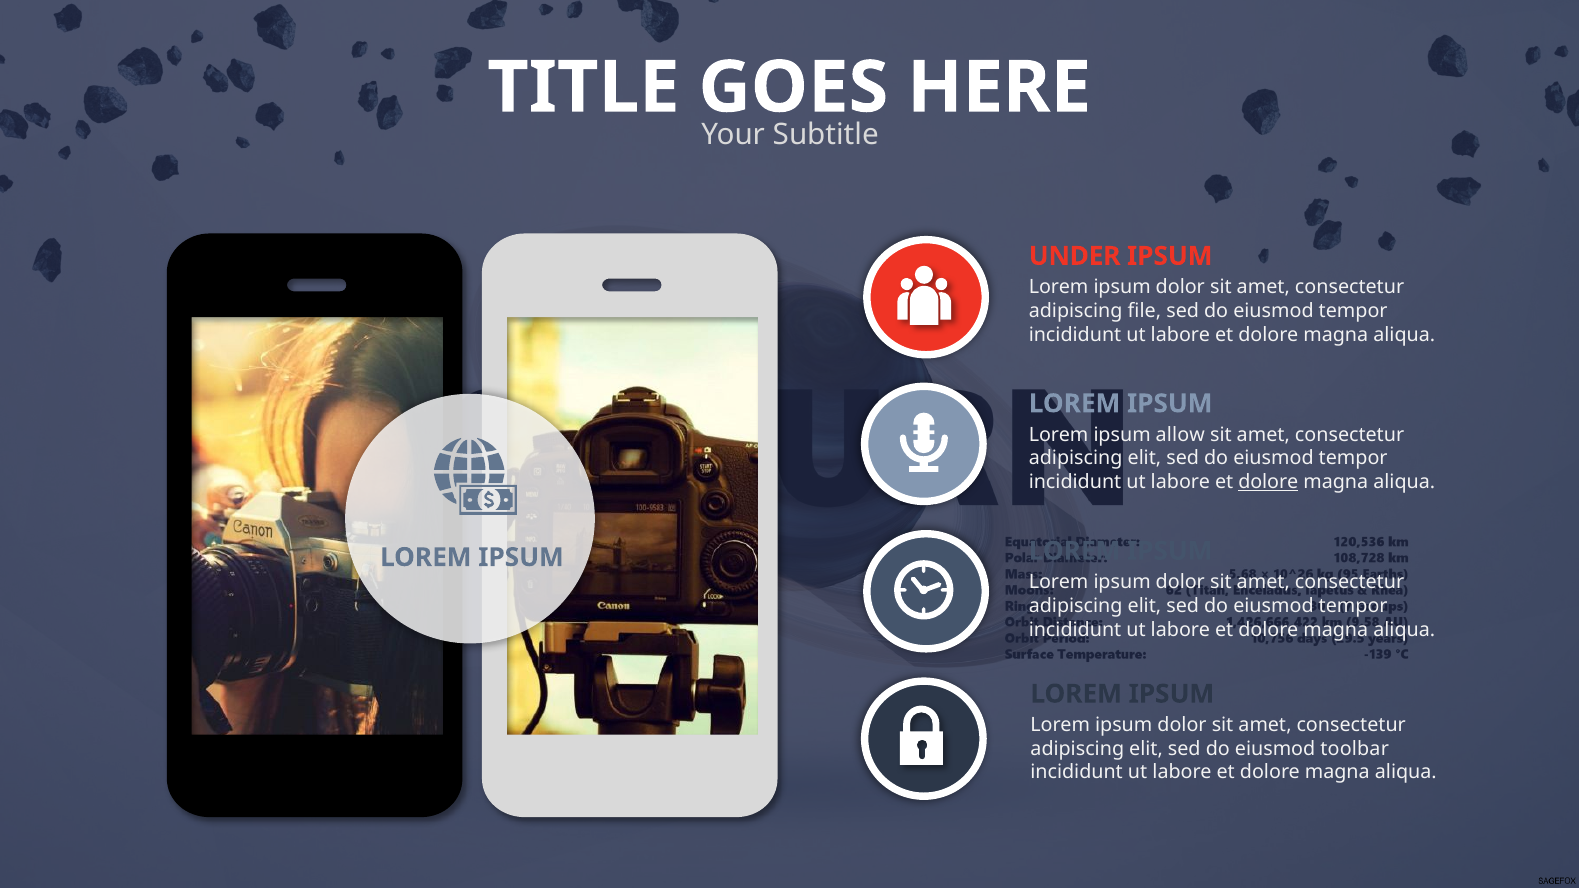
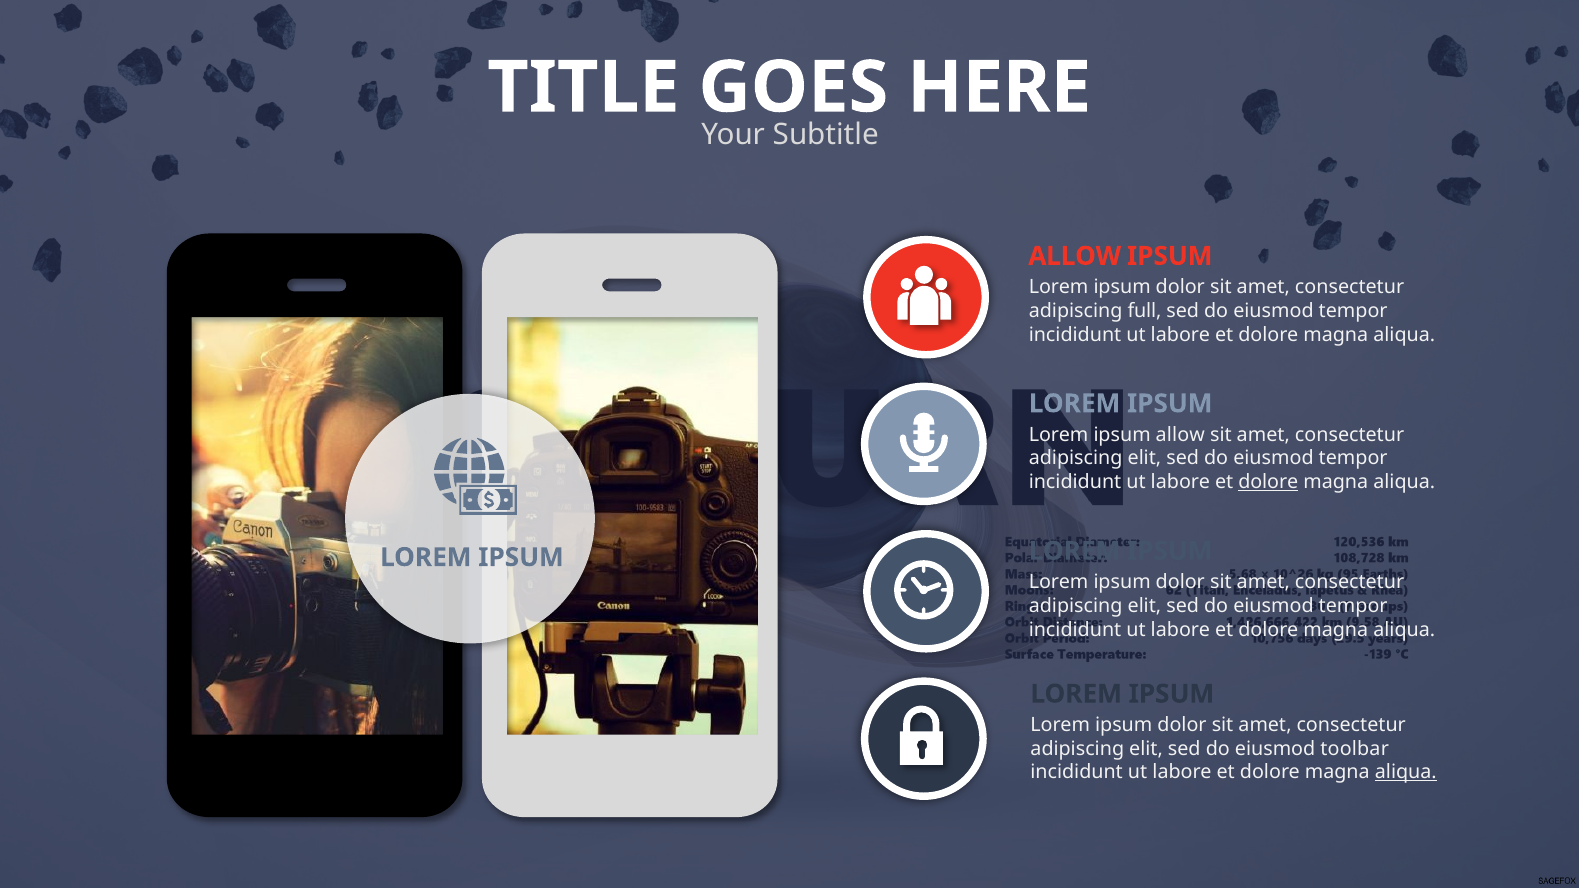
UNDER: UNDER -> ALLOW (1075, 256)
file: file -> full (1144, 311)
aliqua underline: none -> present (1406, 773)
